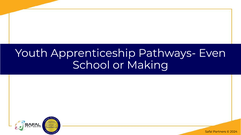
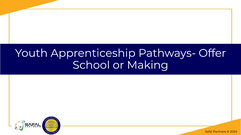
Even: Even -> Offer (212, 53)
